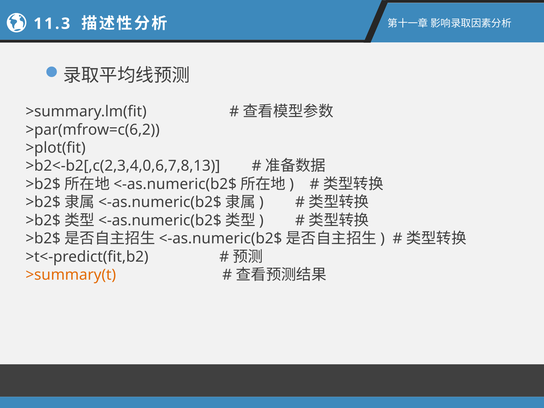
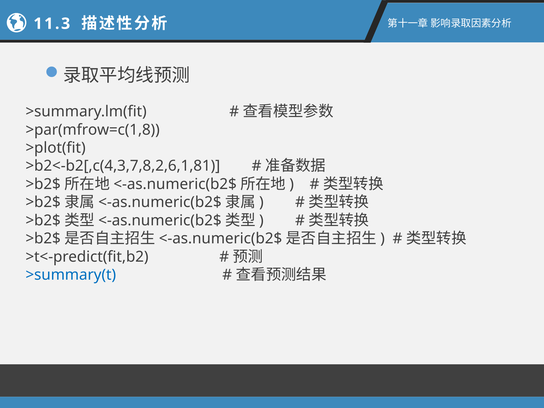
>par(mfrow=c(6,2: >par(mfrow=c(6,2 -> >par(mfrow=c(1,8 (93, 130)
>b2<-b2[,c(2,3,4,0,6,7,8,13: >b2<-b2[,c(2,3,4,0,6,7,8,13 -> >b2<-b2[,c(4,3,7,8,2,6,1,81 (123, 166)
>summary(t colour: orange -> blue (71, 275)
